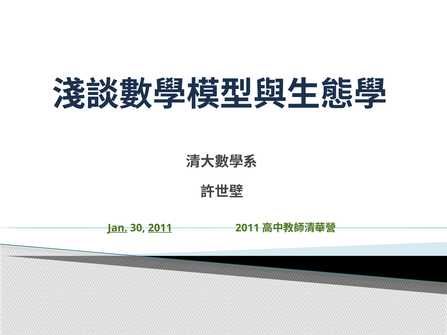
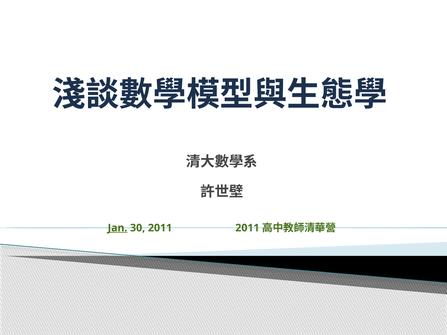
2011 underline: present -> none (160, 228)
